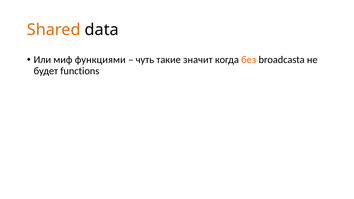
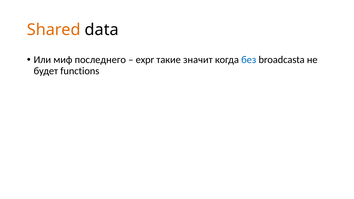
функциями: функциями -> последнего (100, 60)
чуть: чуть -> expr (145, 60)
без colour: orange -> blue (249, 60)
